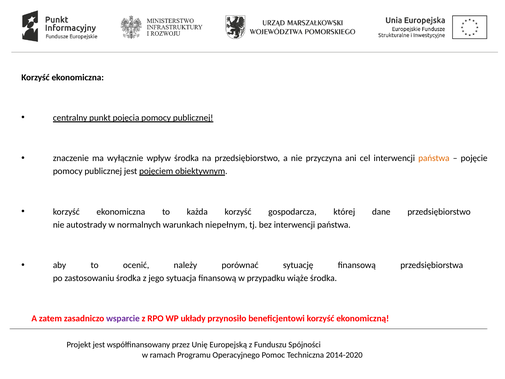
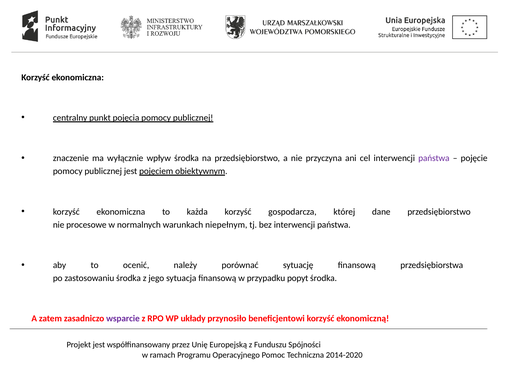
państwa colour: orange -> purple (434, 158)
autostrady: autostrady -> procesowe (86, 225)
wiąże: wiąże -> popyt (298, 278)
